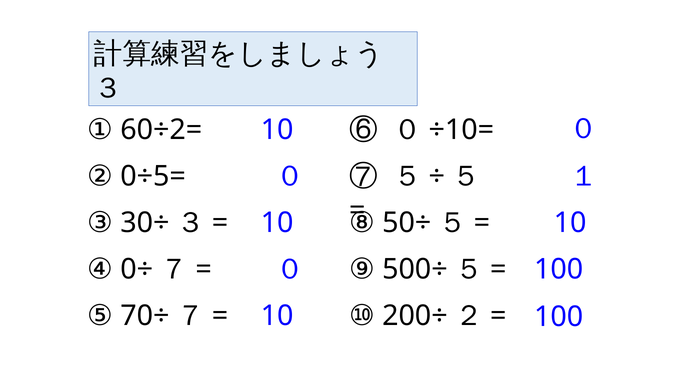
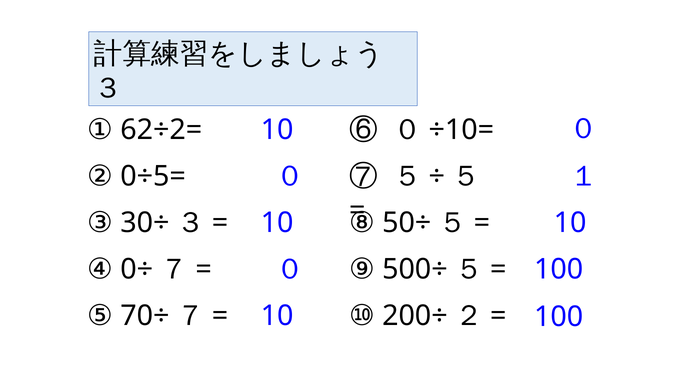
60÷2=: 60÷2= -> 62÷2= (161, 130)
